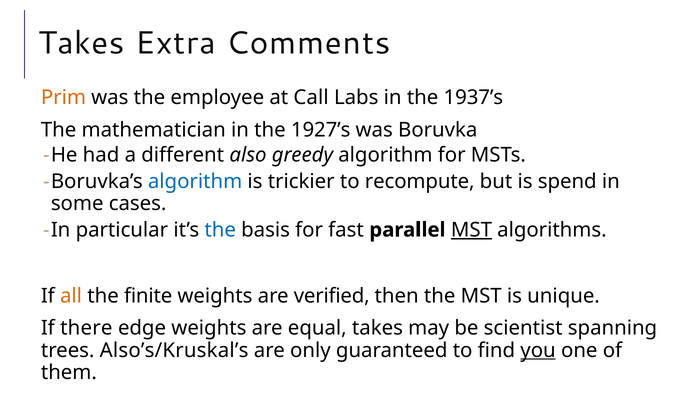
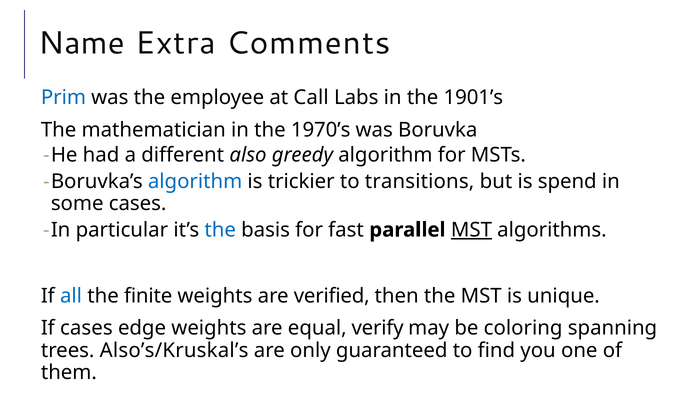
Takes: Takes -> Name (82, 43)
Prim colour: orange -> blue (63, 98)
1937’s: 1937’s -> 1901’s (473, 98)
1927’s: 1927’s -> 1970’s (321, 130)
recompute: recompute -> transitions (420, 181)
all colour: orange -> blue (71, 296)
If there: there -> cases (86, 328)
equal takes: takes -> verify (378, 328)
scientist: scientist -> coloring (523, 328)
you underline: present -> none (538, 350)
